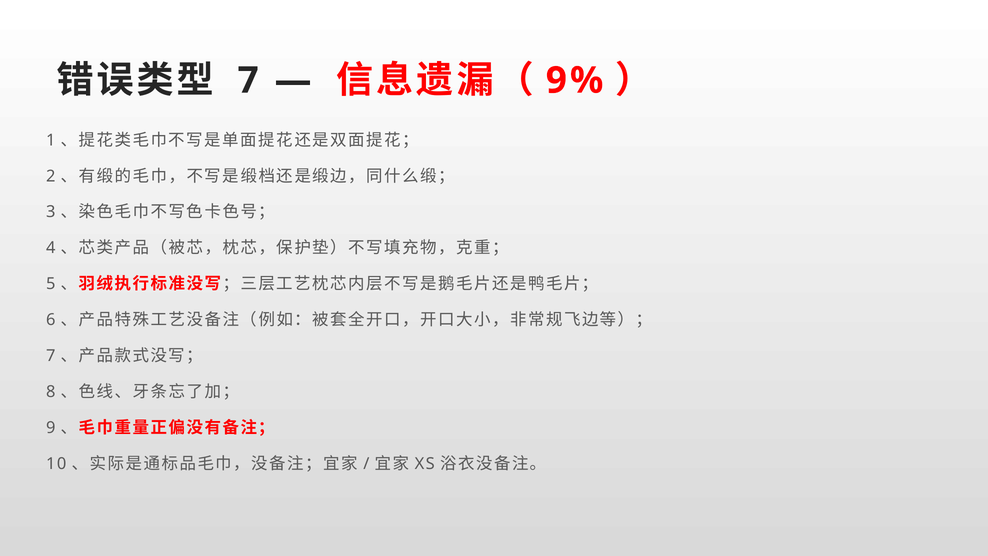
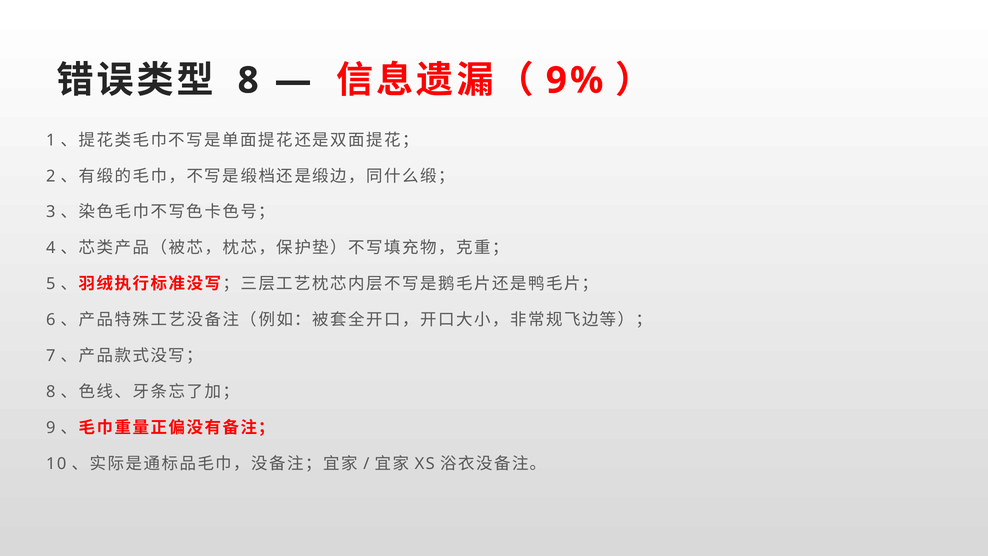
7: 7 -> 8 (248, 80)
